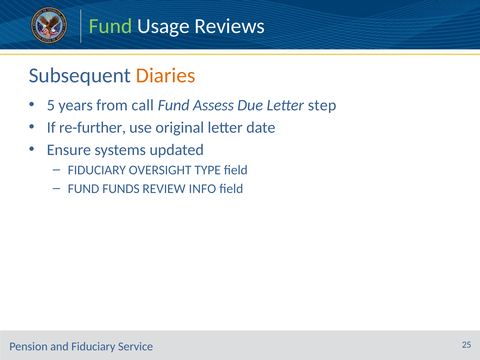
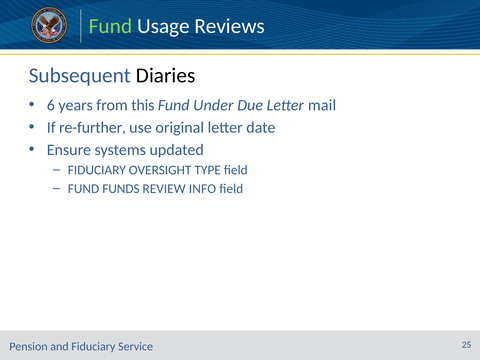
Diaries colour: orange -> black (166, 75)
5: 5 -> 6 (51, 105)
call: call -> this (143, 105)
Assess: Assess -> Under (213, 105)
step: step -> mail (322, 105)
